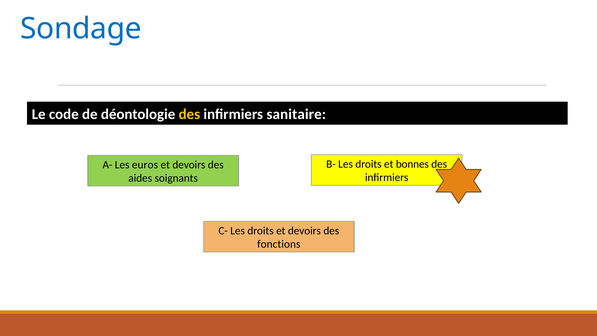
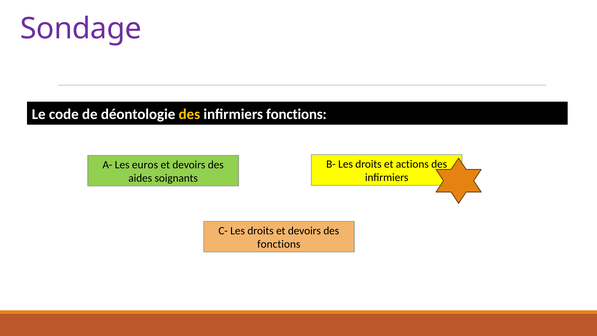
Sondage colour: blue -> purple (81, 29)
infirmiers sanitaire: sanitaire -> fonctions (296, 114)
bonnes: bonnes -> actions (412, 164)
